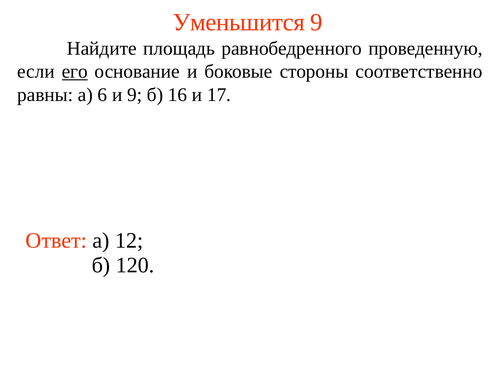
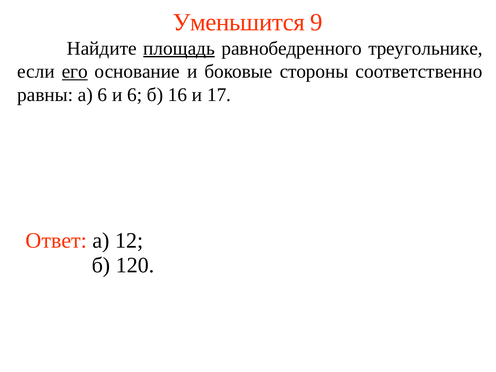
площадь underline: none -> present (179, 48)
проведенную: проведенную -> треугольнике (426, 48)
и 9: 9 -> 6 (135, 95)
